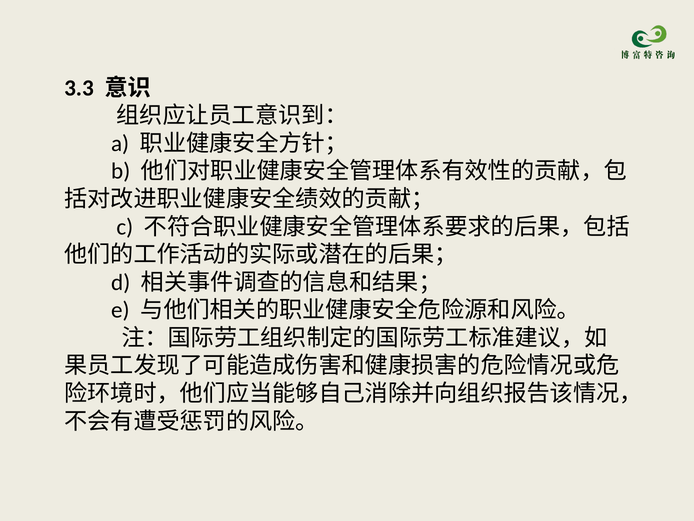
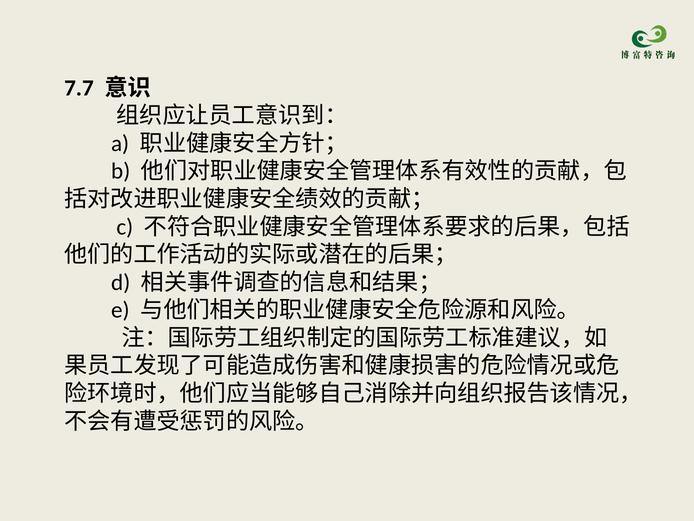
3.3: 3.3 -> 7.7 (79, 88)
